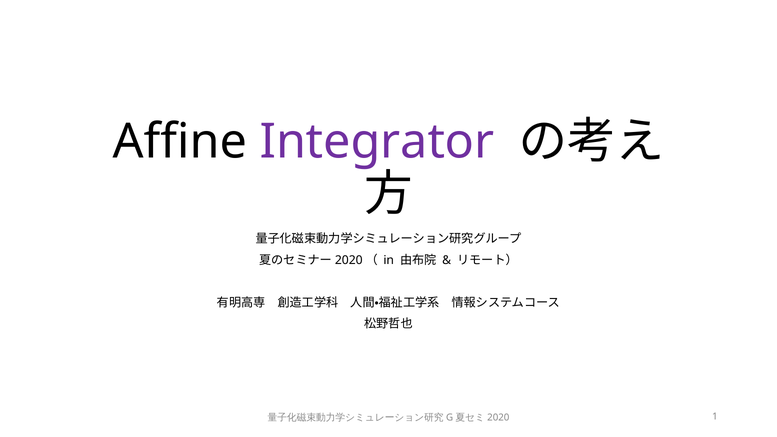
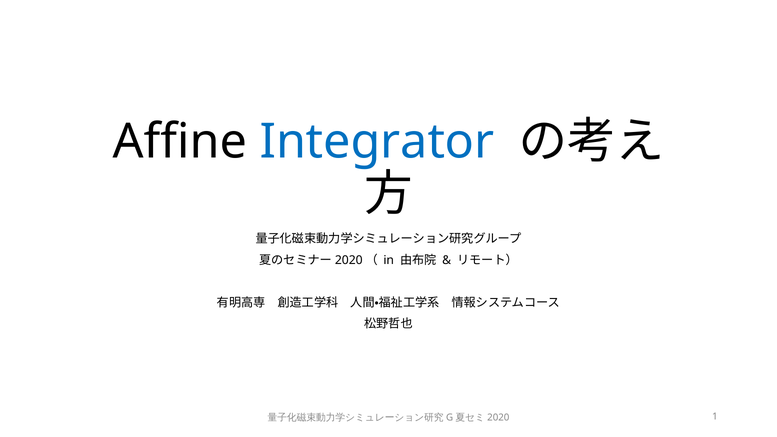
Integrator colour: purple -> blue (377, 142)
